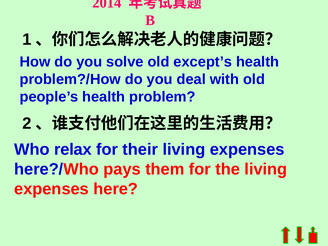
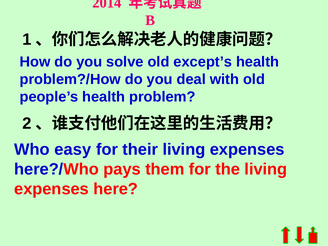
relax: relax -> easy (73, 150)
